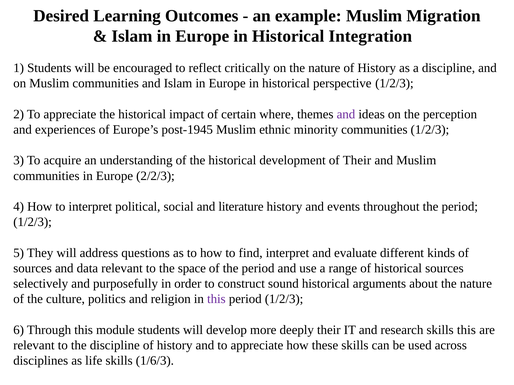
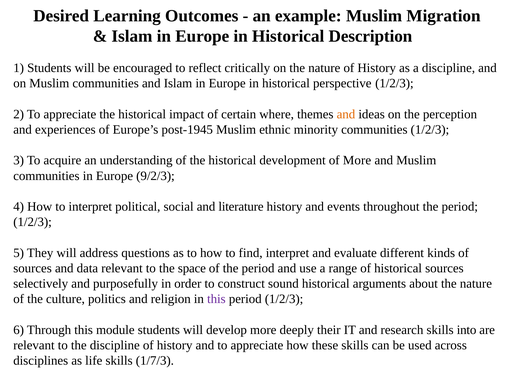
Integration: Integration -> Description (370, 36)
and colour: purple -> orange (346, 114)
of Their: Their -> More (357, 161)
2/2/3: 2/2/3 -> 9/2/3 (155, 176)
skills this: this -> into (467, 330)
1/6/3: 1/6/3 -> 1/7/3 (155, 361)
